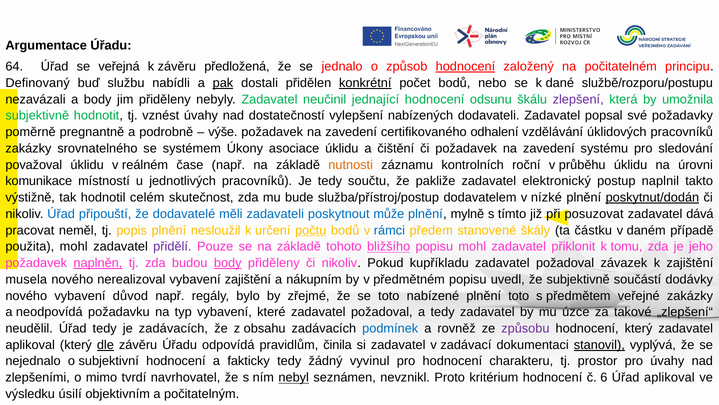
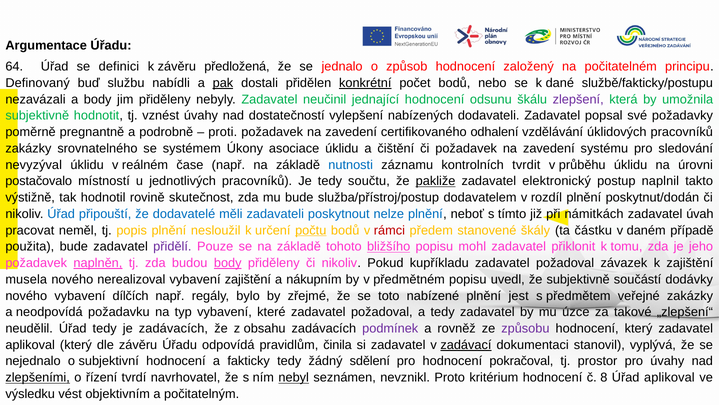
veřejná: veřejná -> definici (119, 67)
hodnocení underline: present -> none (465, 67)
službě/rozporu/postupu: službě/rozporu/postupu -> službě/fakticky/postupu (647, 83)
výše: výše -> proti (223, 132)
považoval: považoval -> nevyzýval (34, 165)
nutnosti colour: orange -> blue (351, 165)
roční: roční -> tvrdit (526, 165)
komunikace: komunikace -> postačovalo (39, 181)
pakliže underline: none -> present (436, 181)
celém: celém -> rovině (147, 197)
nízké: nízké -> rozdíl (546, 197)
poskytnut/dodán underline: present -> none (652, 197)
může: může -> nelze (389, 214)
mylně: mylně -> neboť (467, 214)
posuzovat: posuzovat -> námitkách (594, 214)
dává: dává -> úvah (700, 214)
rámci colour: blue -> red (389, 230)
použita mohl: mohl -> bude (74, 246)
důvod: důvod -> dílčích (131, 295)
plnění toto: toto -> jest (519, 295)
podmínek colour: blue -> purple (390, 328)
dle underline: present -> none (105, 344)
zadávací underline: none -> present (466, 344)
stanovil underline: present -> none (599, 344)
vyvinul: vyvinul -> sdělení (370, 361)
charakteru: charakteru -> pokračoval (521, 361)
zlepšeními underline: none -> present (38, 377)
mimo: mimo -> řízení (102, 377)
6: 6 -> 8 (604, 377)
úsilí: úsilí -> vést (70, 393)
